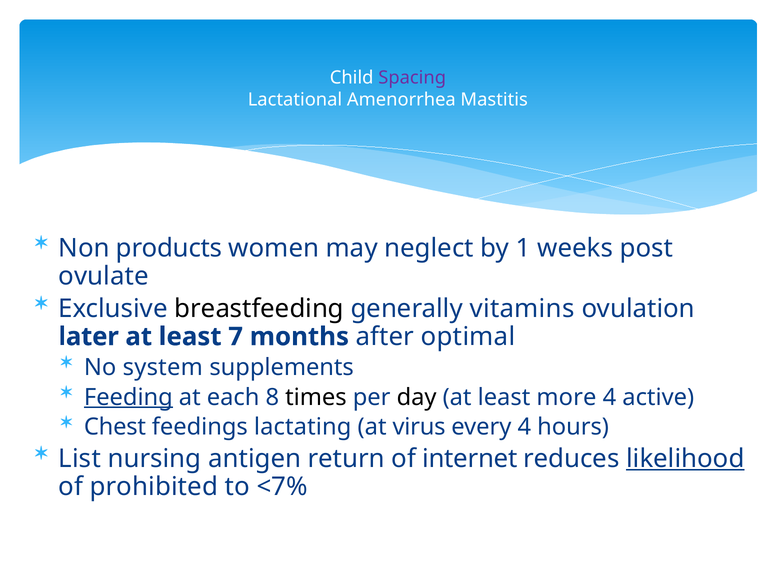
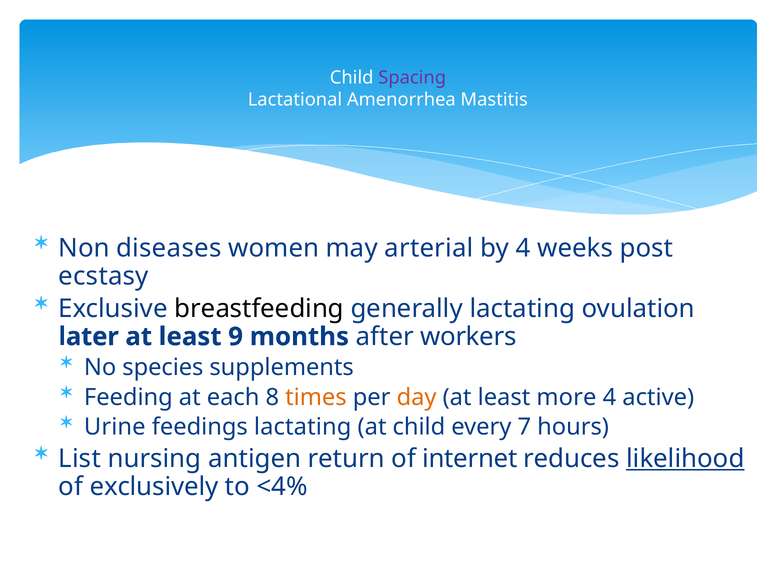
products: products -> diseases (169, 248)
neglect: neglect -> arterial (429, 248)
by 1: 1 -> 4 (523, 248)
ovulate: ovulate -> ecstasy (104, 276)
generally vitamins: vitamins -> lactating (522, 309)
7: 7 -> 9 (236, 337)
optimal: optimal -> workers (468, 337)
system: system -> species (163, 367)
Feeding underline: present -> none (128, 397)
times colour: black -> orange (316, 397)
day colour: black -> orange (417, 397)
Chest: Chest -> Urine (115, 427)
at virus: virus -> child (419, 427)
every 4: 4 -> 7 (524, 427)
prohibited: prohibited -> exclusively (154, 487)
<7%: <7% -> <4% (282, 487)
